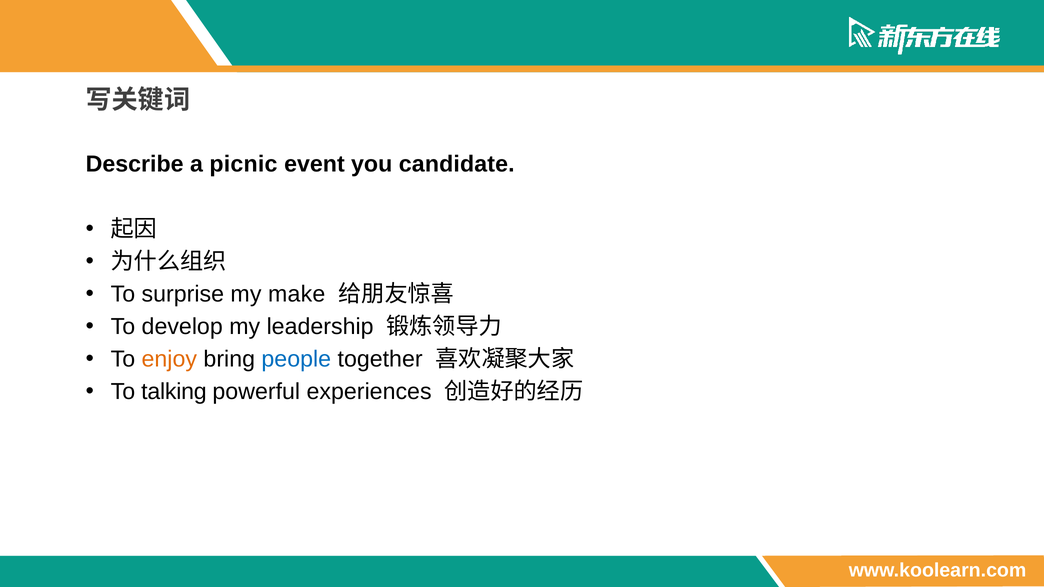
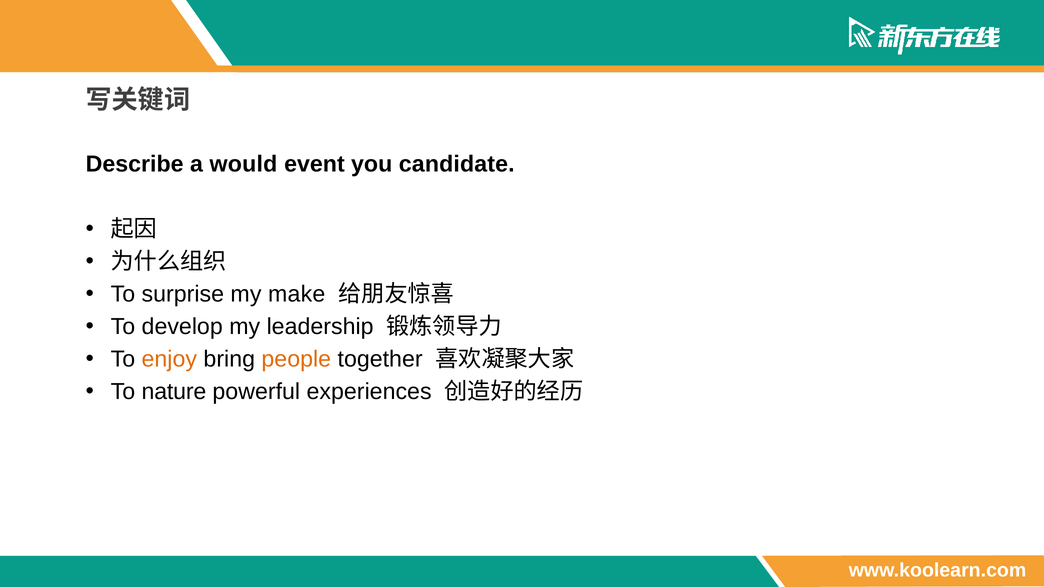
picnic: picnic -> would (243, 164)
people colour: blue -> orange (296, 359)
talking: talking -> nature (174, 392)
